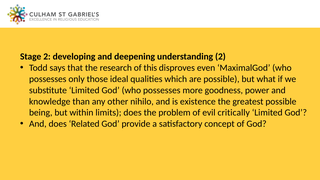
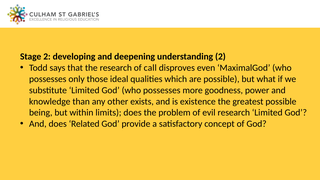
this: this -> call (150, 68)
nihilo: nihilo -> exists (142, 101)
evil critically: critically -> research (234, 113)
